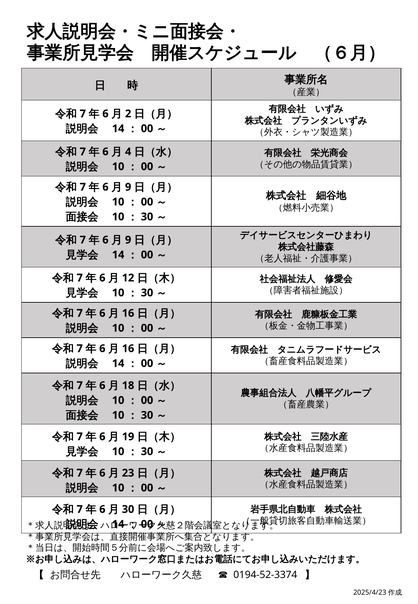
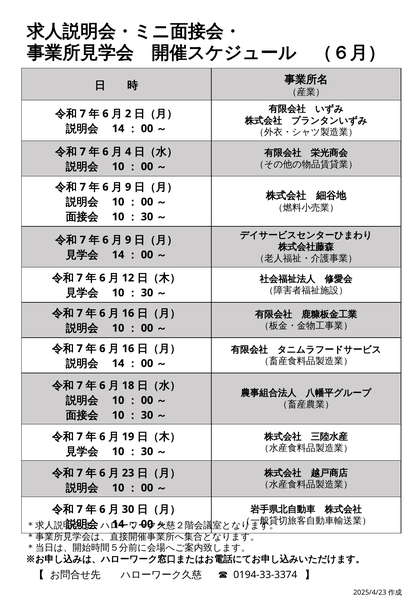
0194-52-3374: 0194-52-3374 -> 0194-33-3374 (265, 575)
